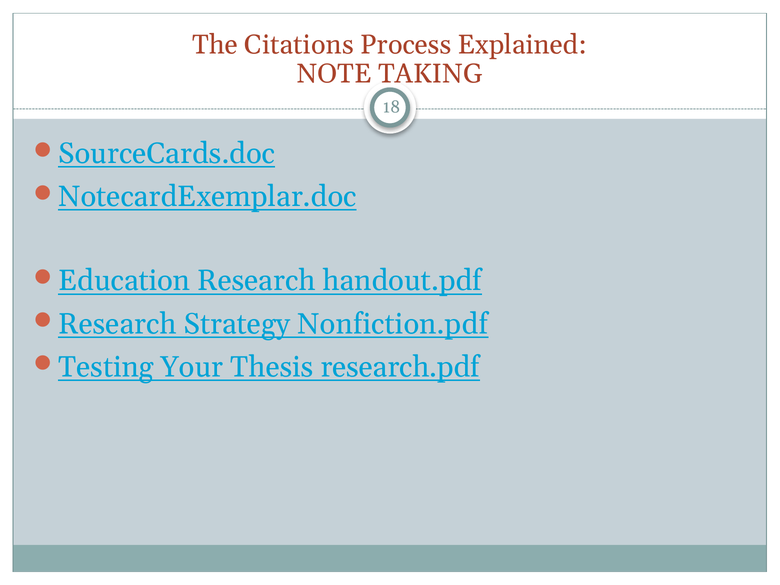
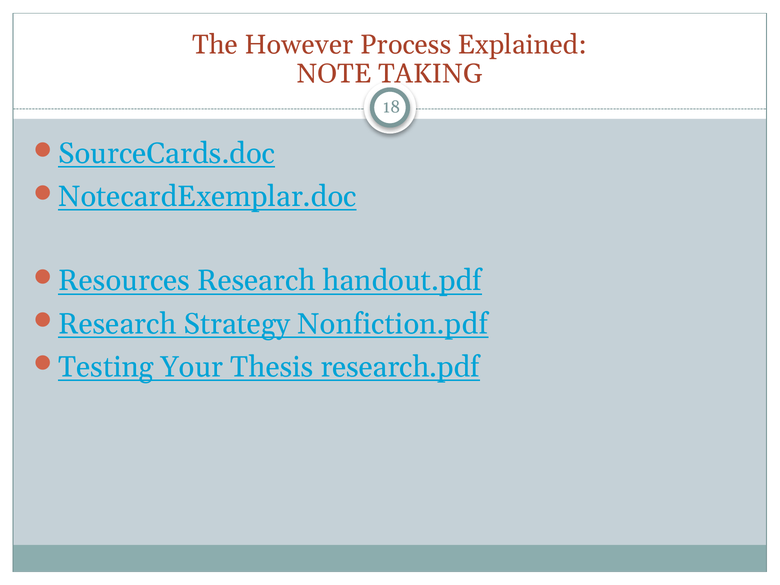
Citations: Citations -> However (299, 45)
Education: Education -> Resources (124, 281)
